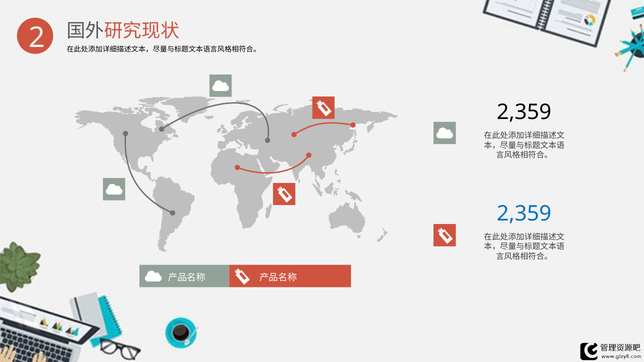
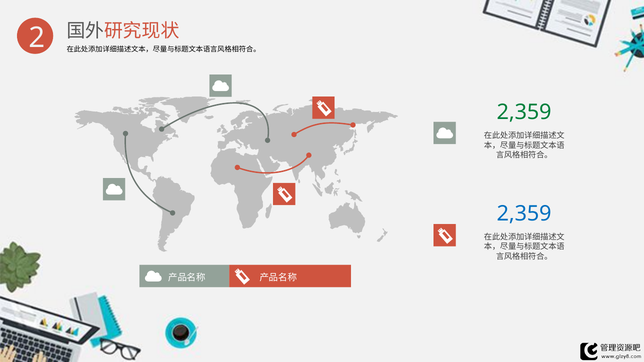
2,359 colour: black -> green (524, 112)
